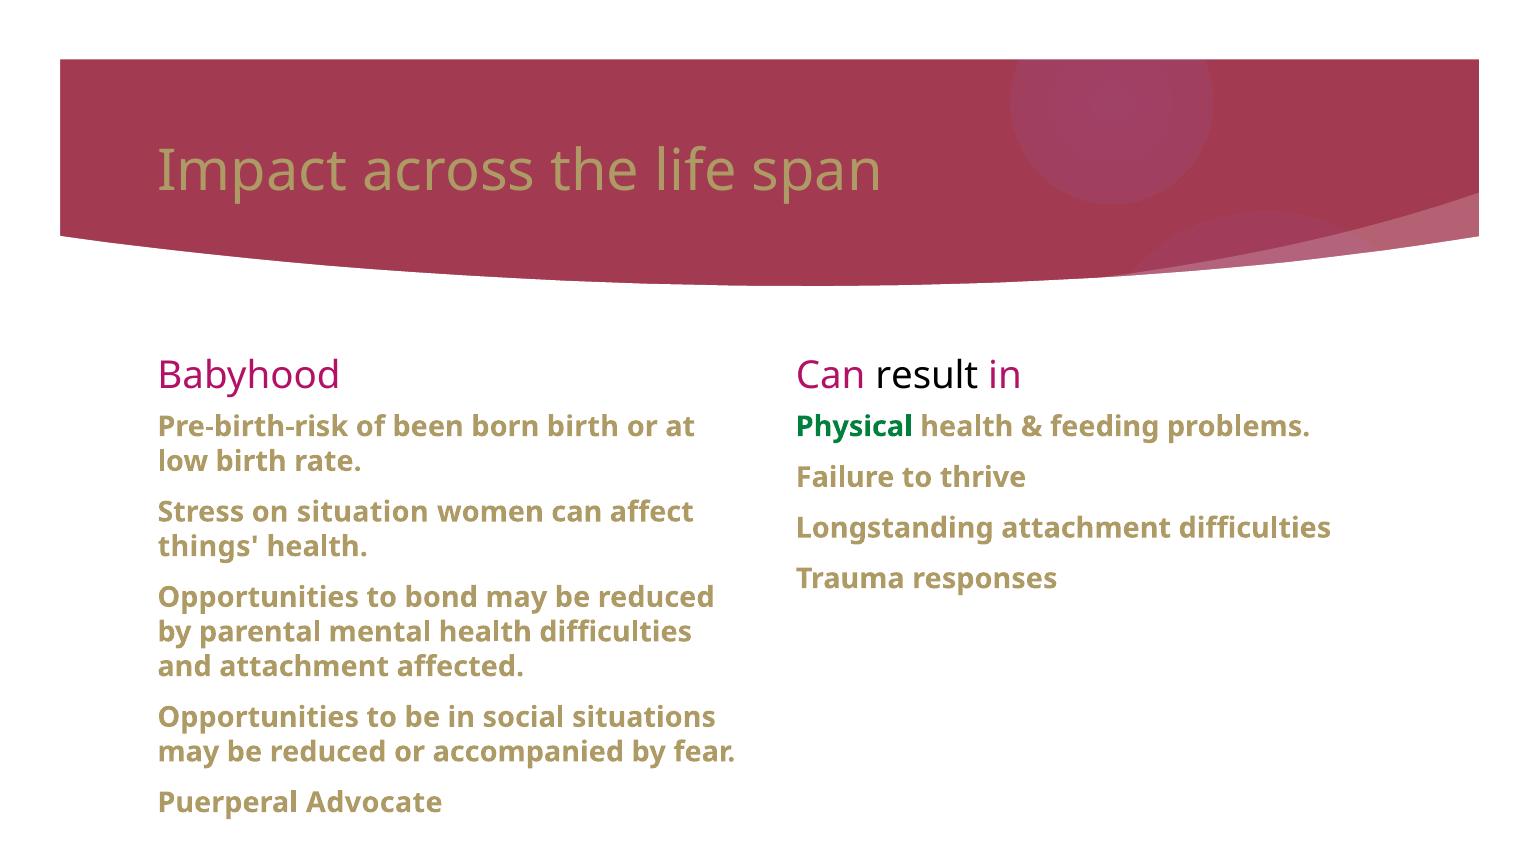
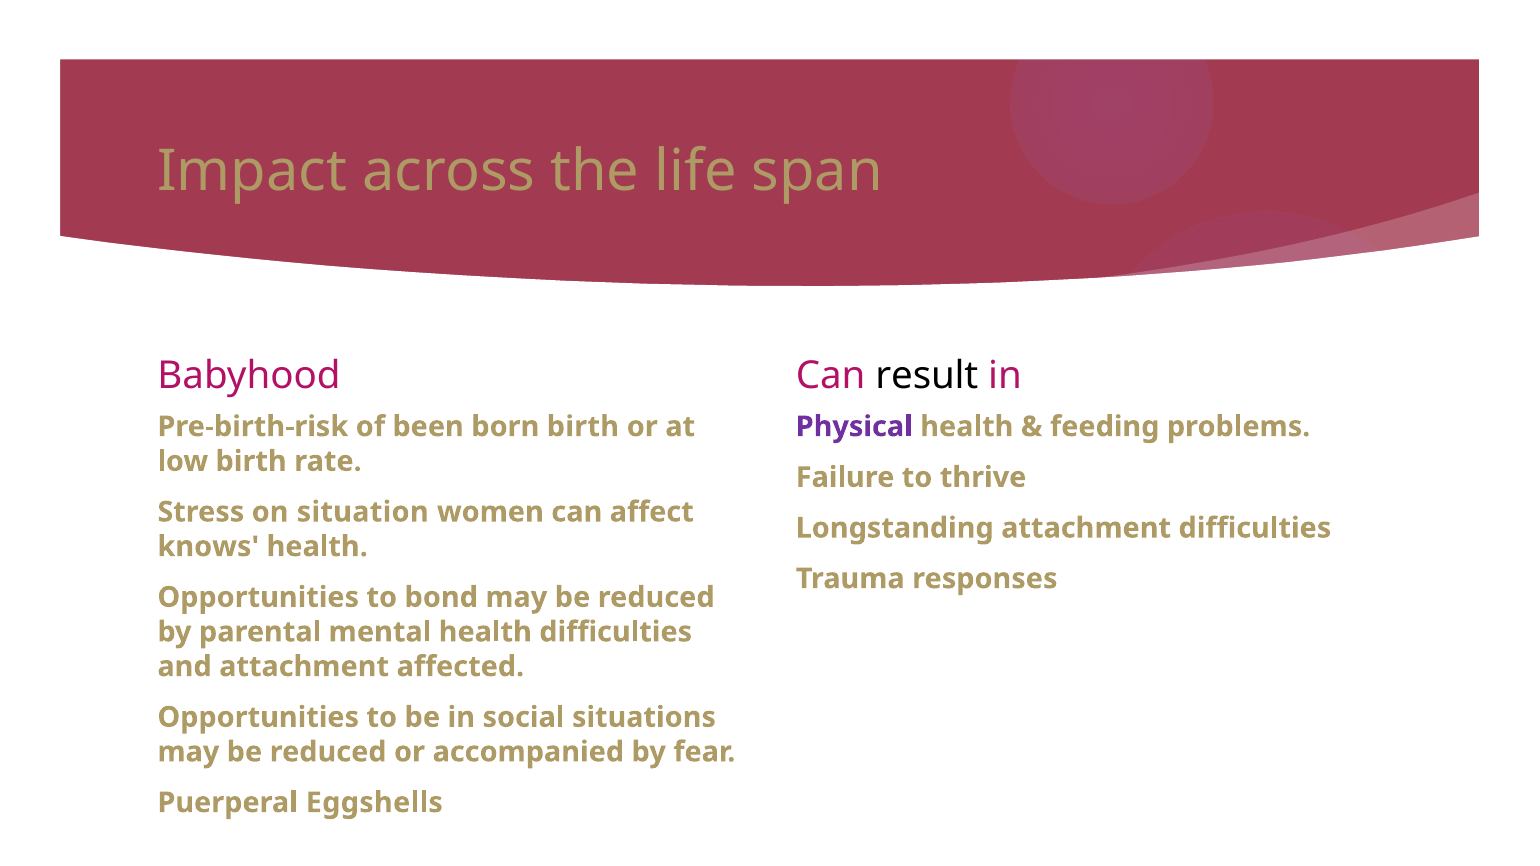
Physical colour: green -> purple (854, 427)
things: things -> knows (208, 547)
Advocate: Advocate -> Eggshells (374, 803)
